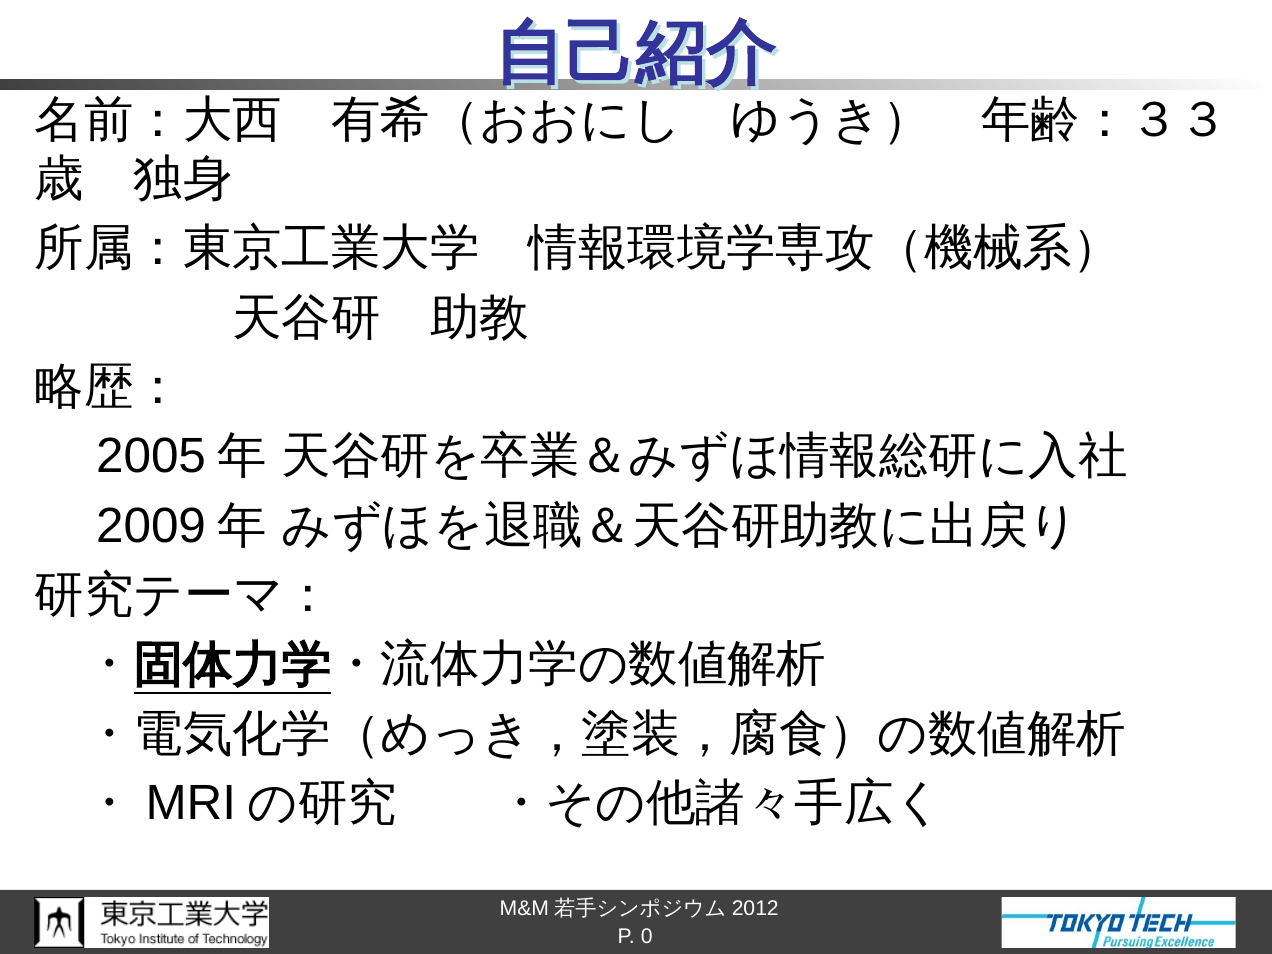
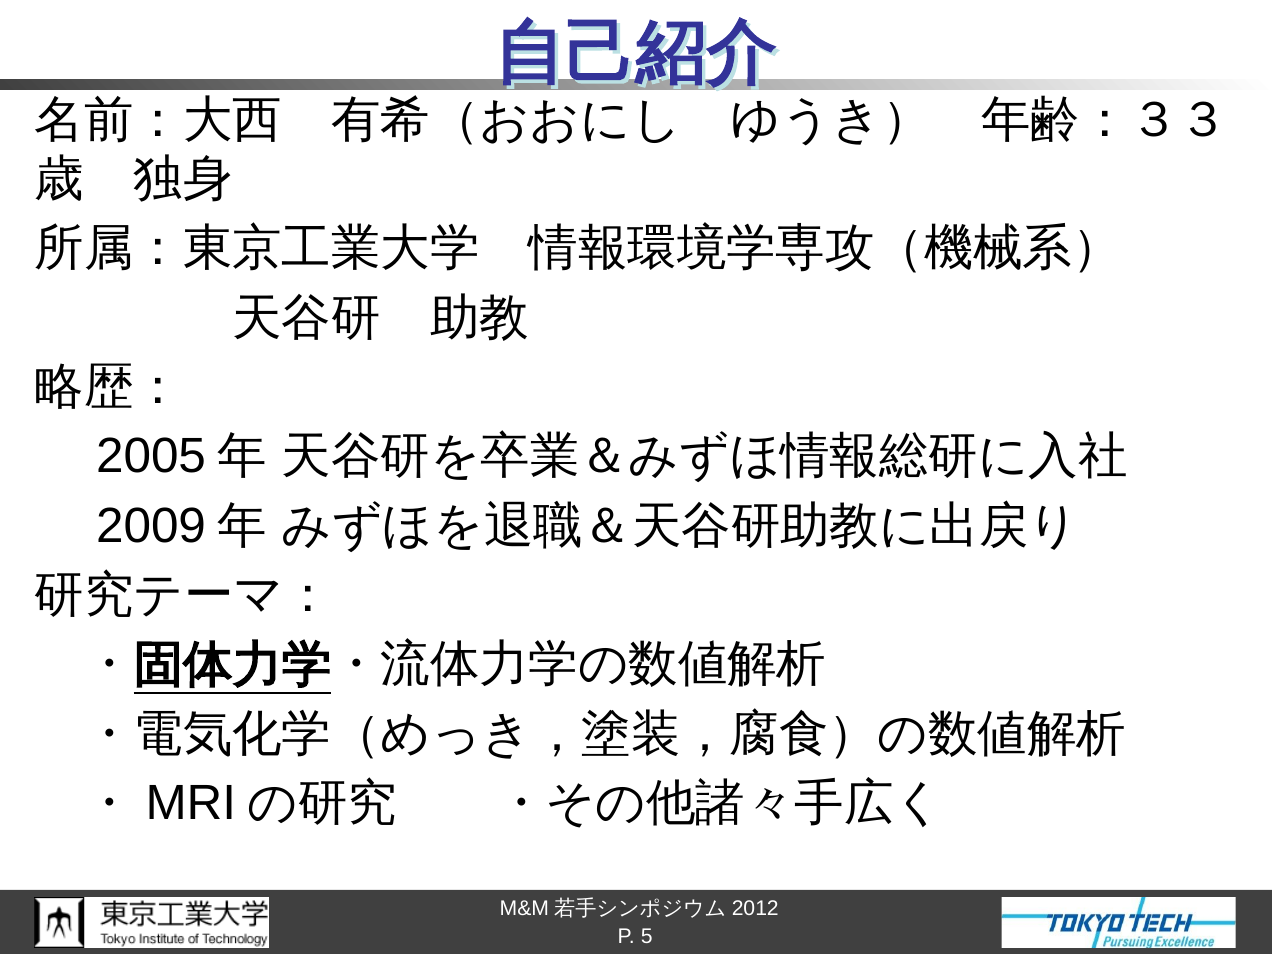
0: 0 -> 5 (647, 937)
